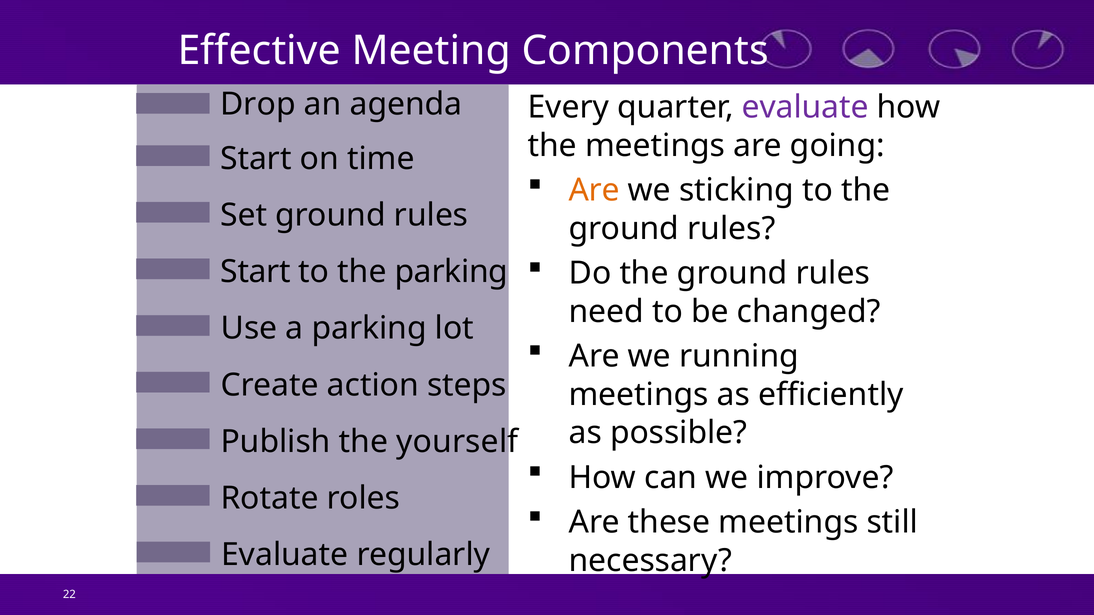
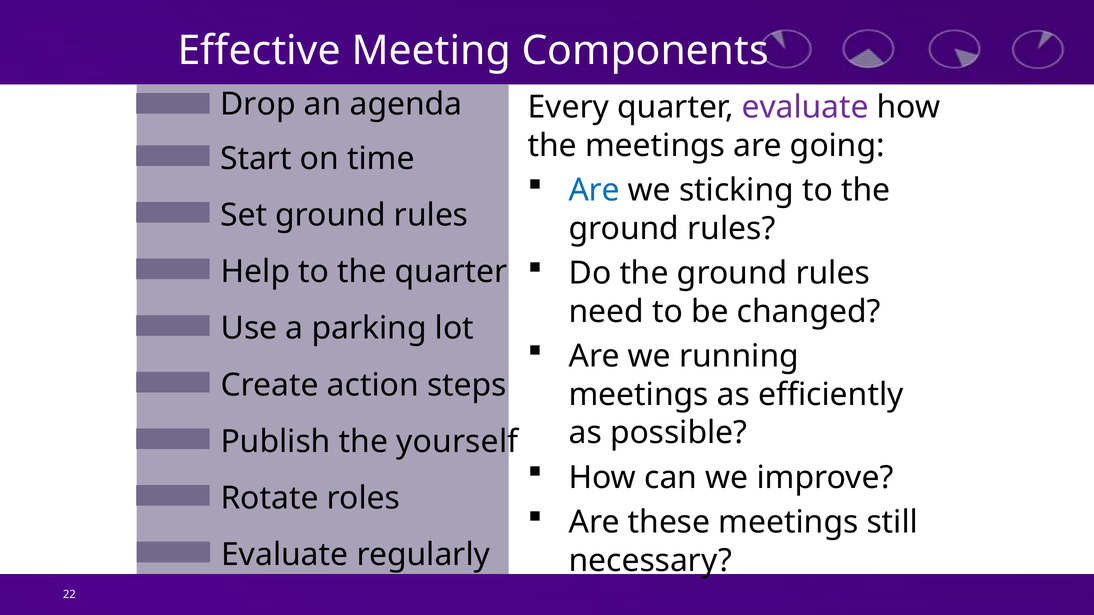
Are colour: orange -> blue (594, 190)
Start: Start -> Help (255, 272)
the parking: parking -> quarter (451, 272)
